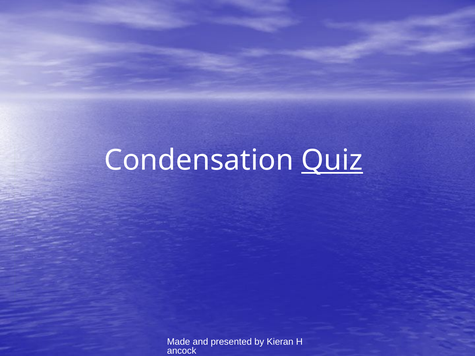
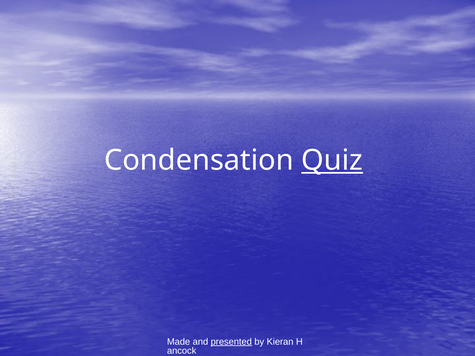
presented underline: none -> present (231, 342)
